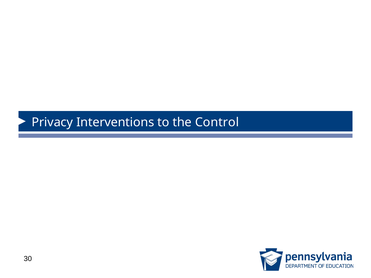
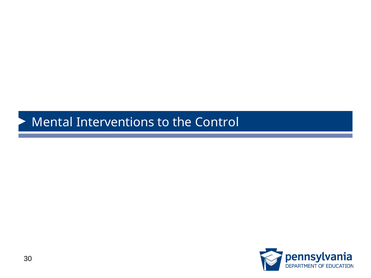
Privacy: Privacy -> Mental (52, 122)
